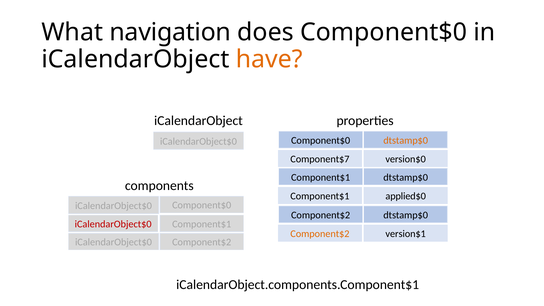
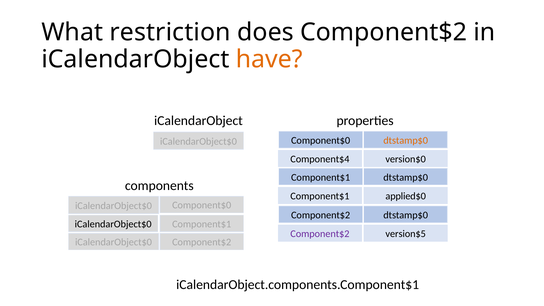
navigation: navigation -> restriction (170, 32)
does Component$0: Component$0 -> Component$2 (384, 32)
Component$7: Component$7 -> Component$4 (320, 159)
iCalendarObject$0 colour: red -> black (113, 224)
Component$2 colour: orange -> purple (320, 234)
version$1: version$1 -> version$5 (406, 234)
